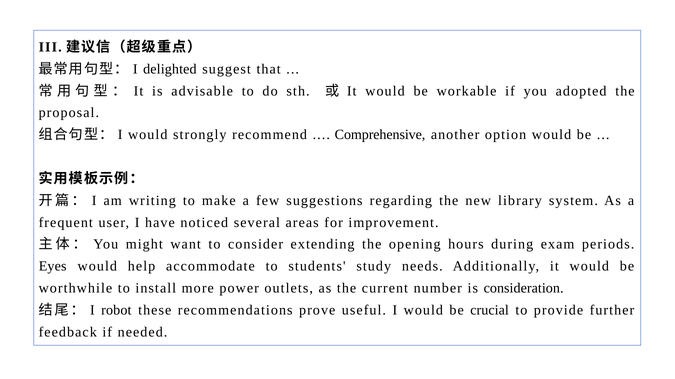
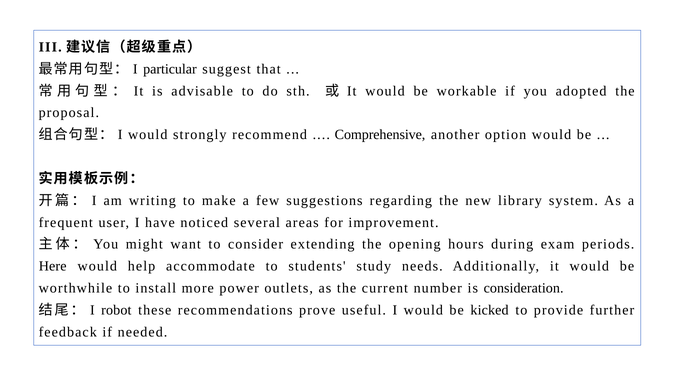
delighted: delighted -> particular (170, 69)
Eyes: Eyes -> Here (53, 267)
crucial: crucial -> kicked (490, 311)
